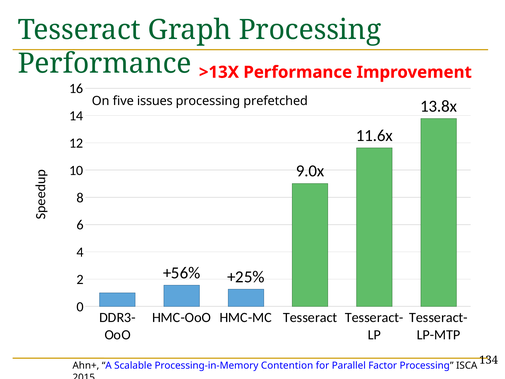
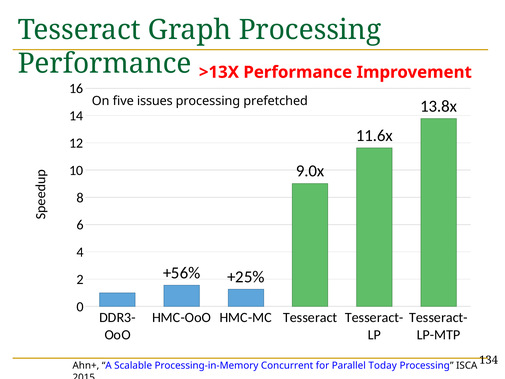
Contention: Contention -> Concurrent (287, 365)
Factor: Factor -> Today (383, 365)
